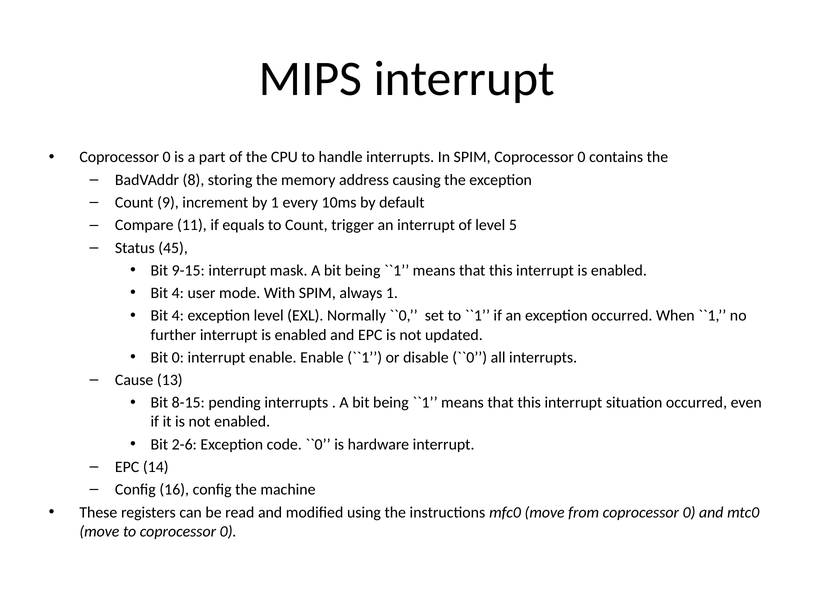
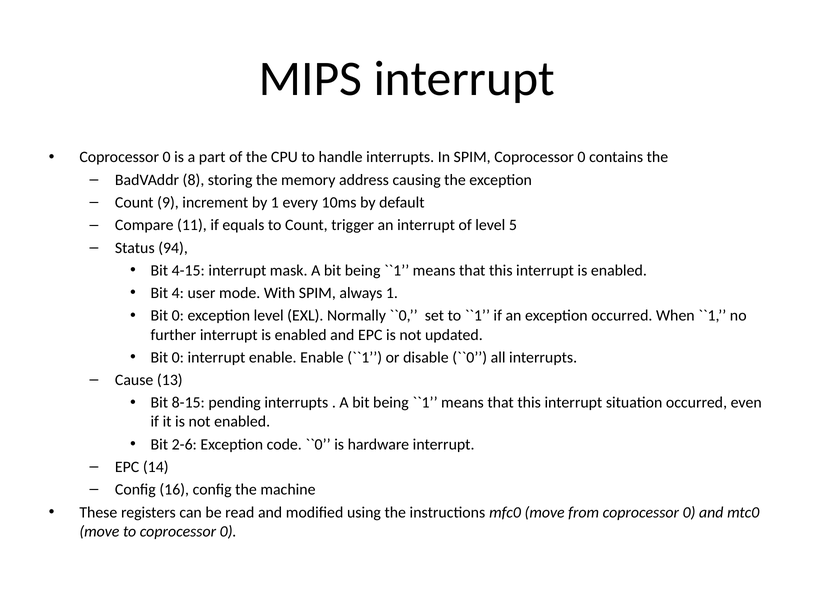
45: 45 -> 94 (173, 248)
9-15: 9-15 -> 4-15 (188, 270)
4: 4 -> 0 (178, 316)
